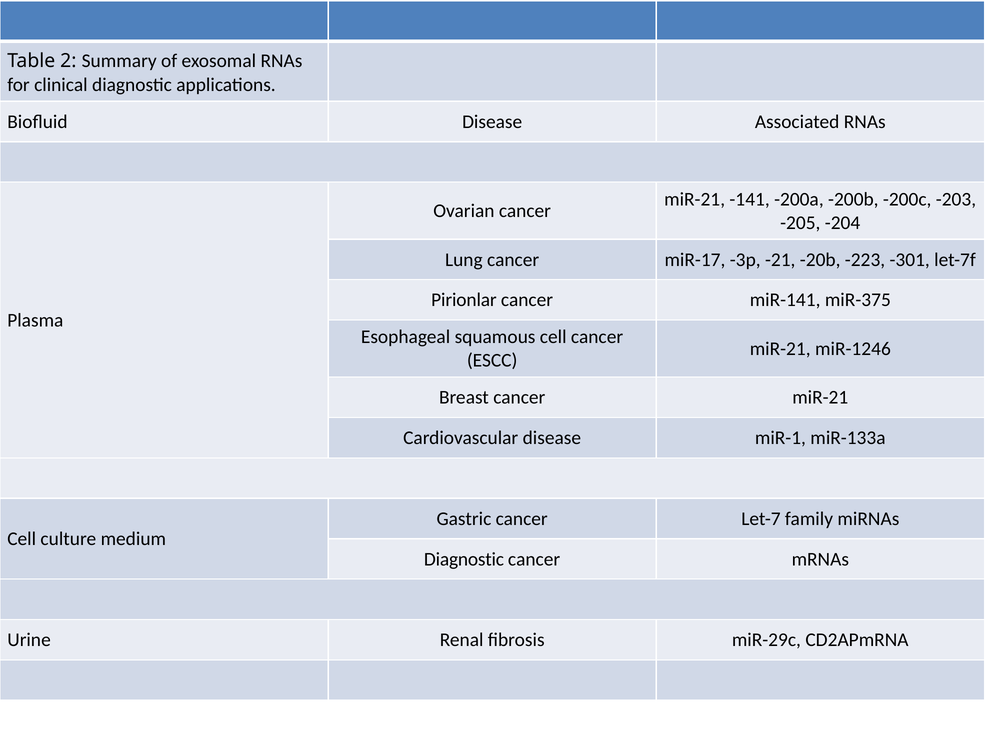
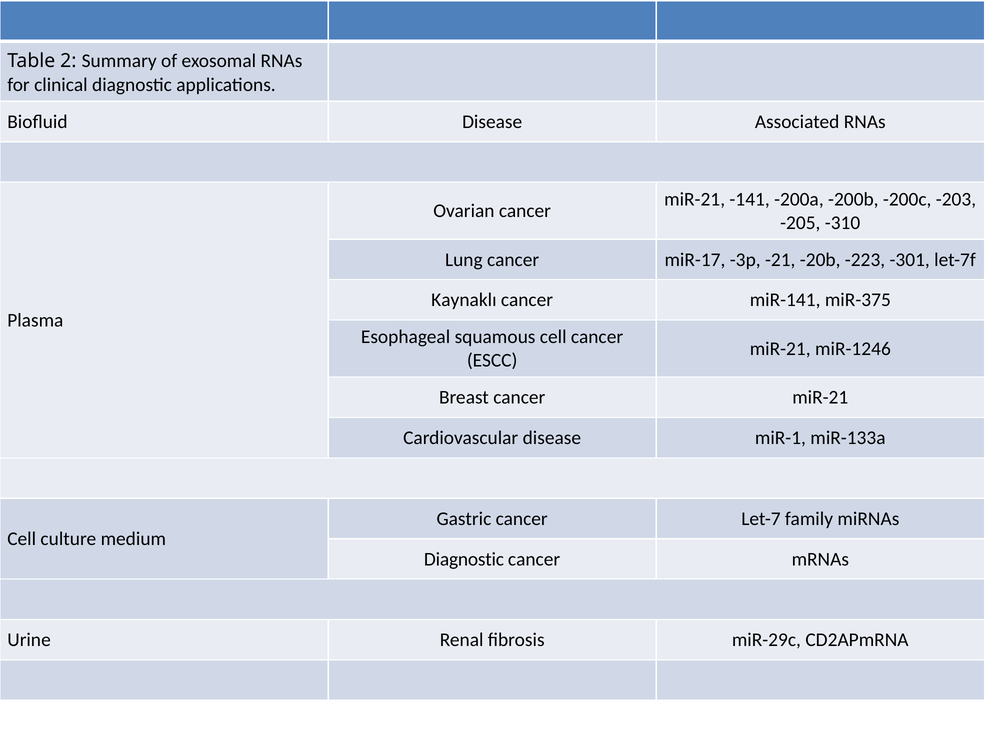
-204: -204 -> -310 (843, 223)
Pirionlar: Pirionlar -> Kaynaklı (464, 300)
